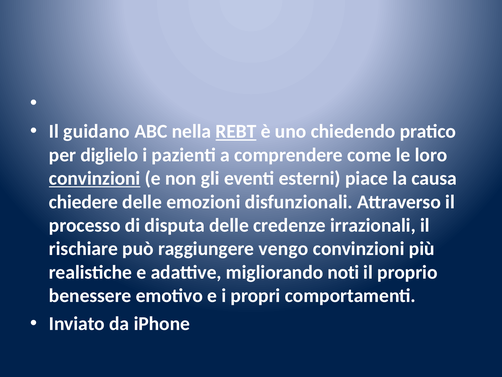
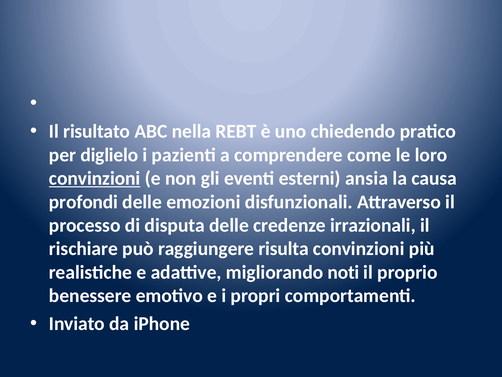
guidano: guidano -> risultato (97, 131)
REBT underline: present -> none (236, 131)
piace: piace -> ansia (367, 178)
chiedere: chiedere -> profondi (84, 202)
vengo: vengo -> risulta (284, 249)
